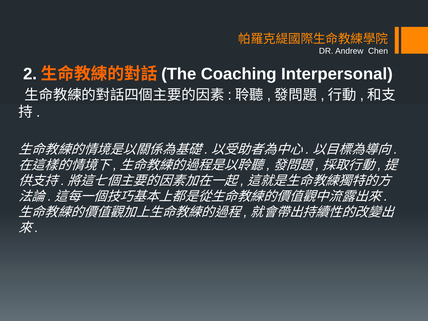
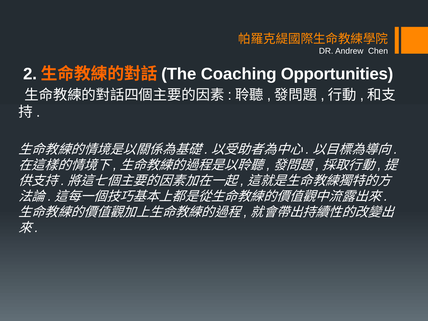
Interpersonal: Interpersonal -> Opportunities (337, 74)
